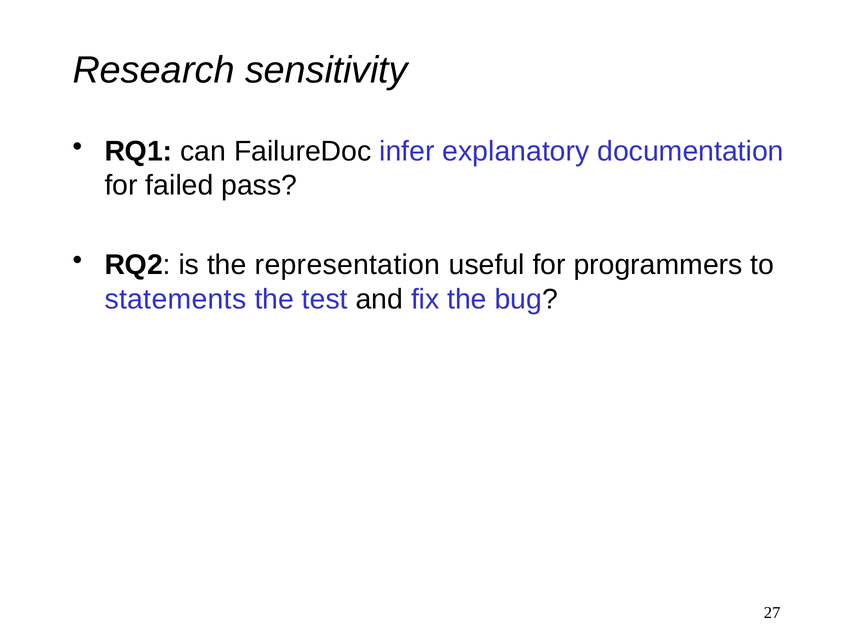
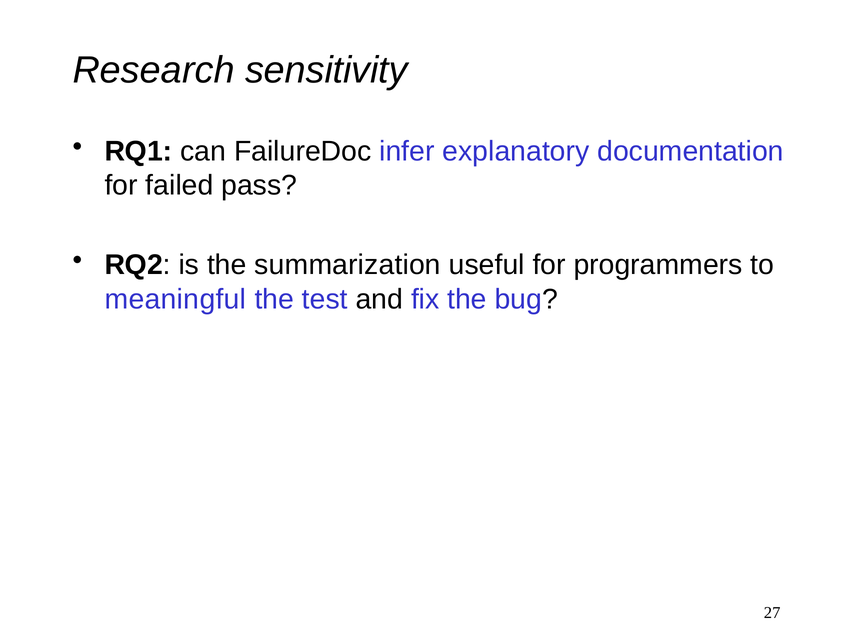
representation: representation -> summarization (348, 265)
statements: statements -> meaningful (175, 299)
